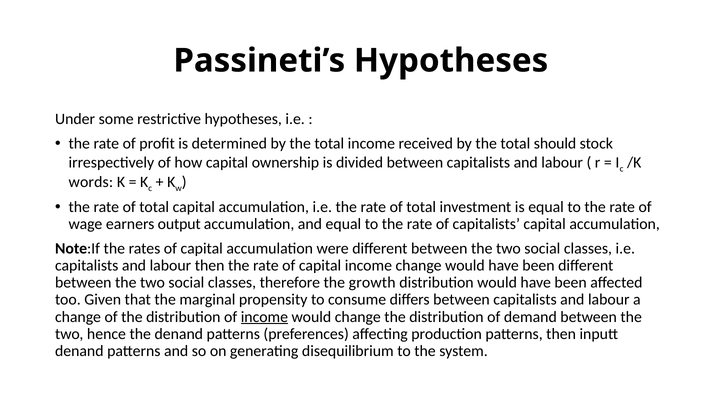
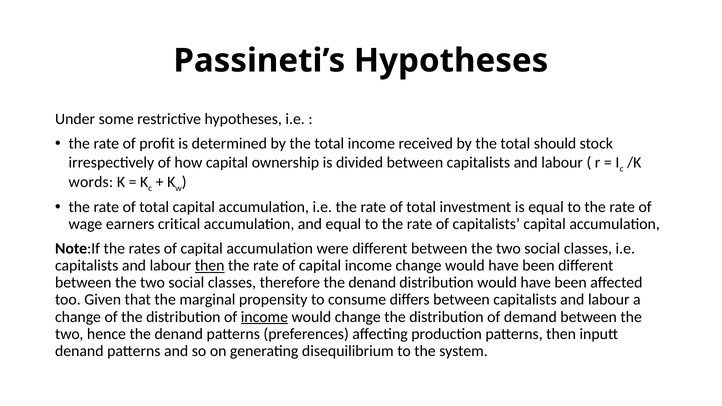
output: output -> critical (179, 224)
then underline: none -> present (210, 266)
therefore the growth: growth -> denand (372, 283)
